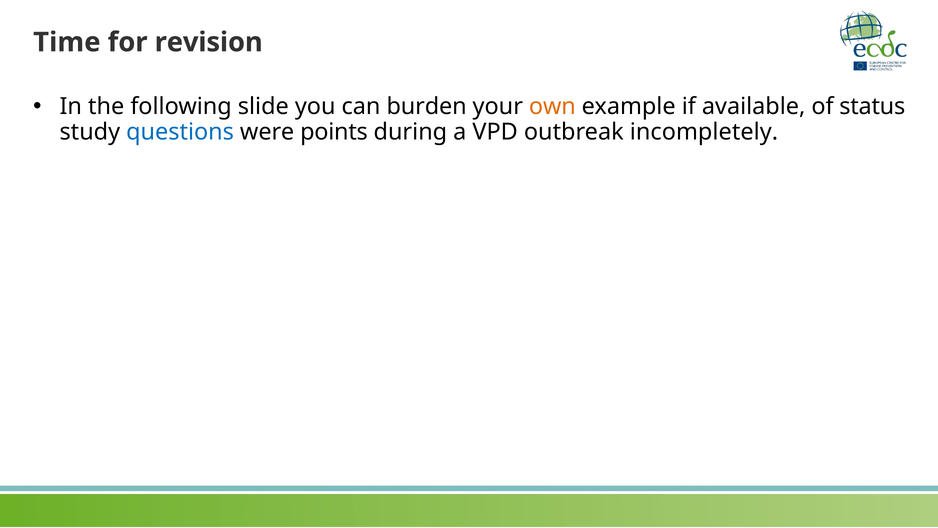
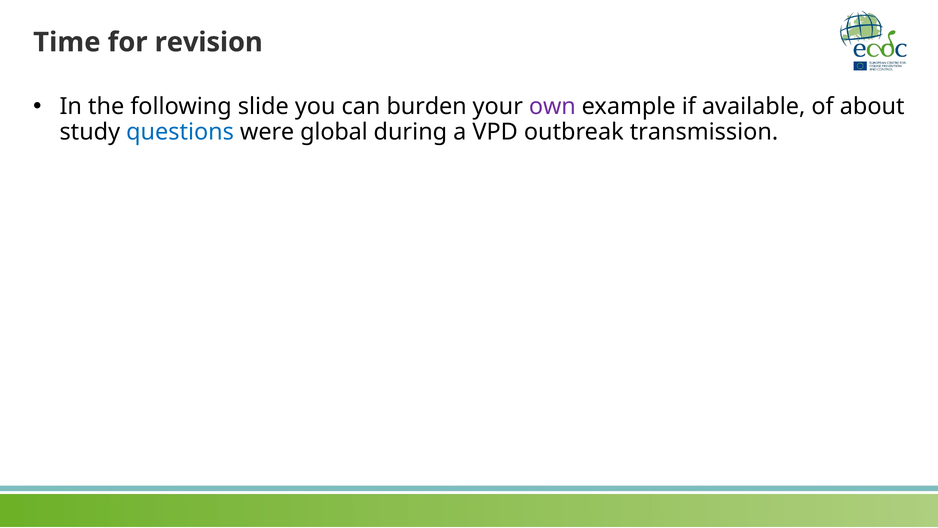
own colour: orange -> purple (552, 107)
status: status -> about (872, 107)
points: points -> global (334, 132)
incompletely: incompletely -> transmission (704, 132)
